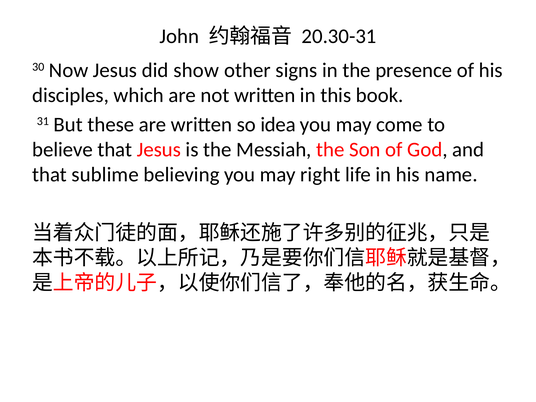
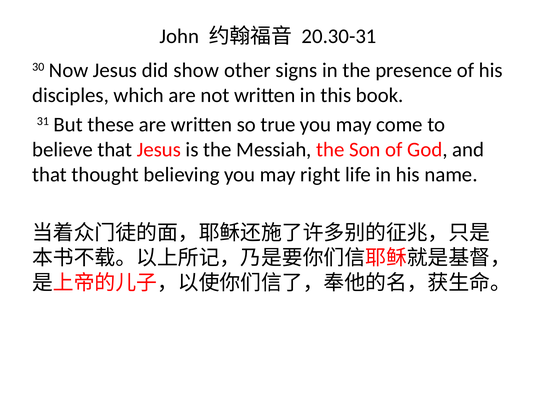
idea: idea -> true (278, 124)
sublime: sublime -> thought (105, 175)
